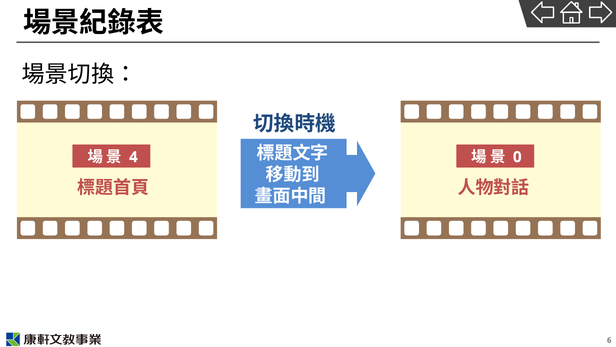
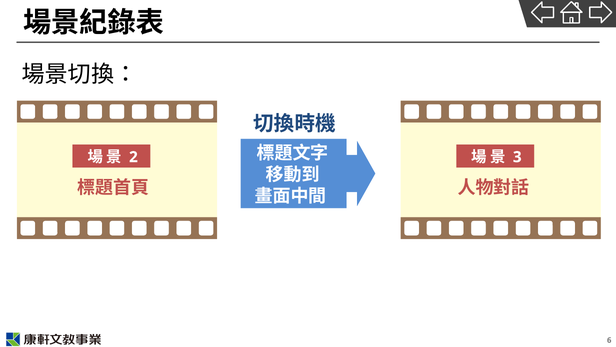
4: 4 -> 2 (133, 157)
0: 0 -> 3 (517, 157)
